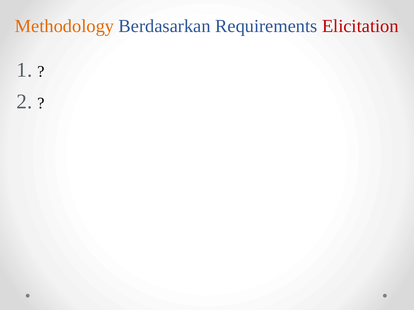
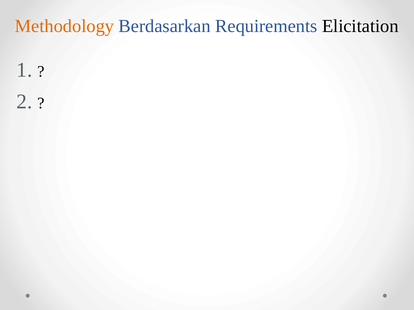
Elicitation colour: red -> black (360, 26)
